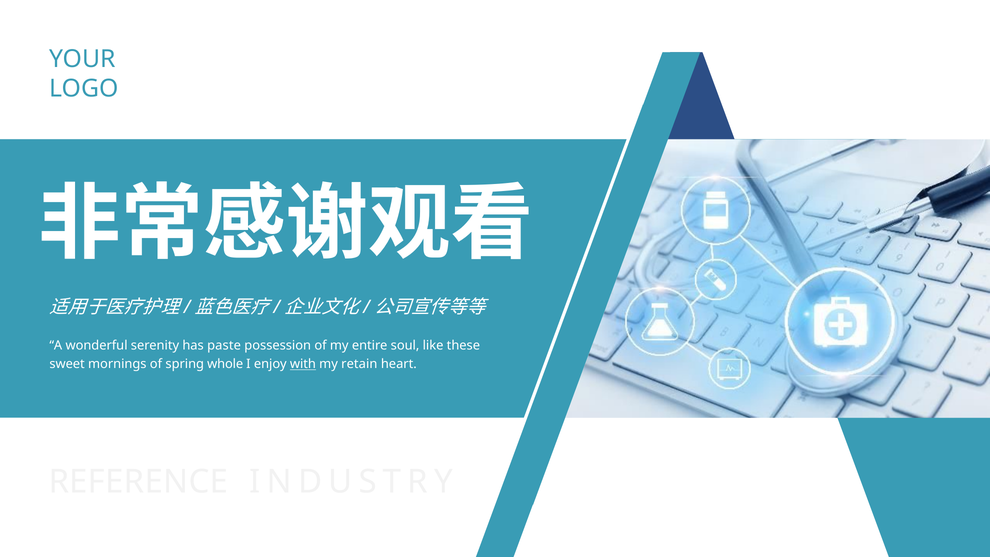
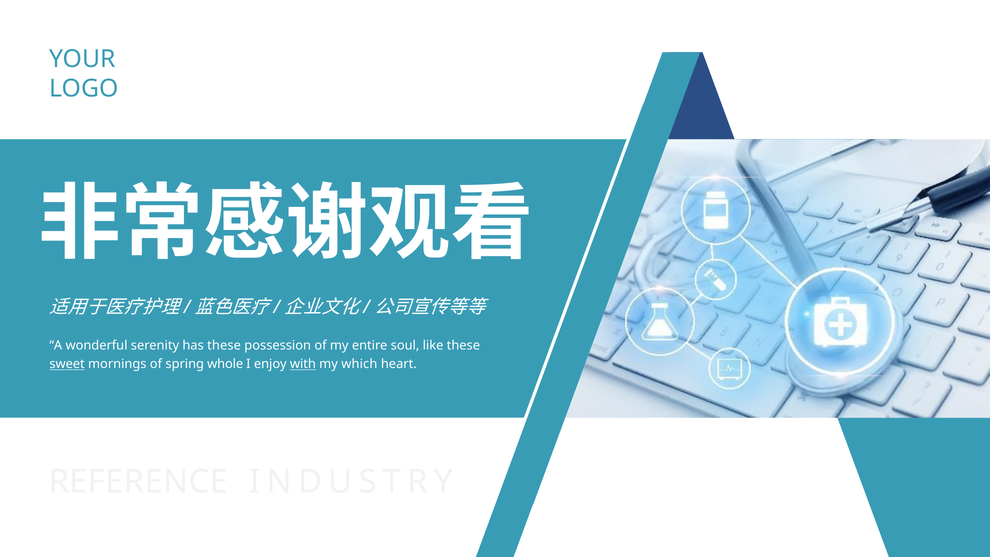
has paste: paste -> these (224, 346)
sweet underline: none -> present (67, 364)
retain: retain -> which (359, 364)
